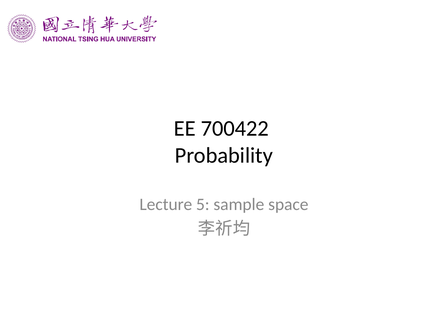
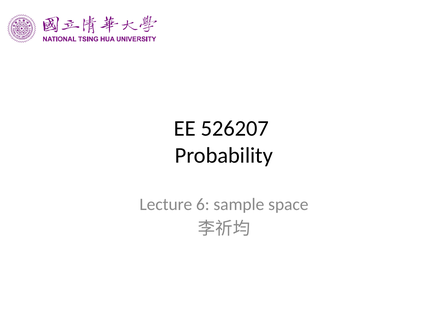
700422: 700422 -> 526207 (235, 129)
5: 5 -> 6 (203, 204)
